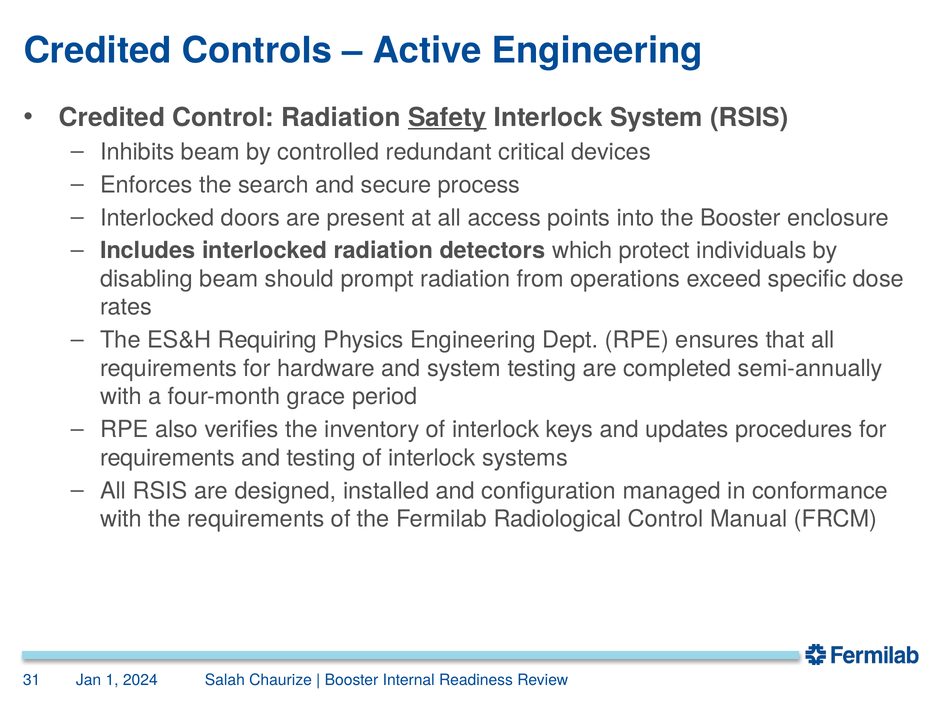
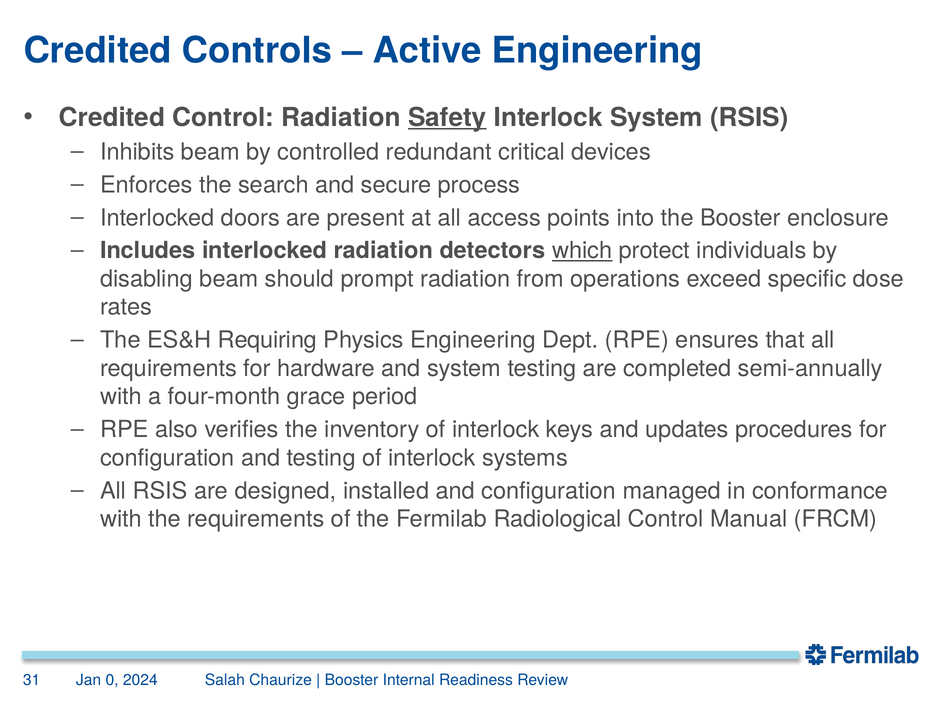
which underline: none -> present (582, 251)
requirements: requirements -> configuration (167, 458)
1: 1 -> 0 (112, 681)
